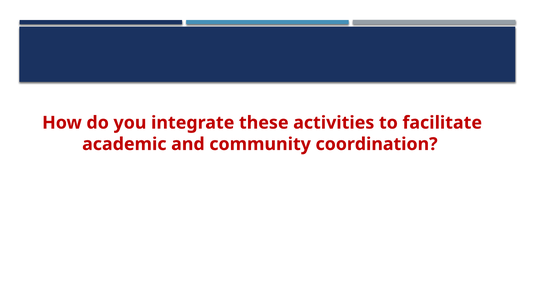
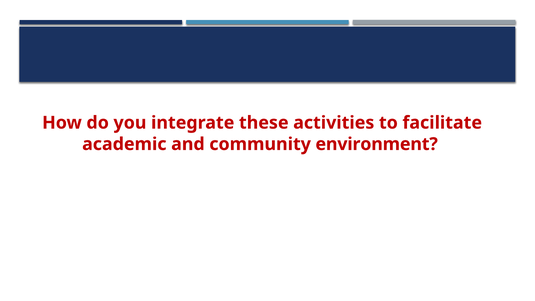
coordination: coordination -> environment (377, 144)
